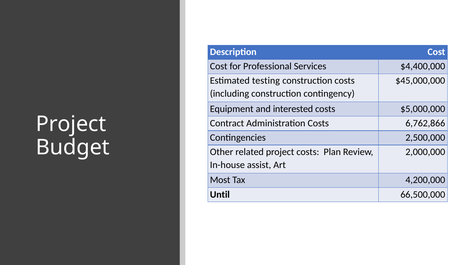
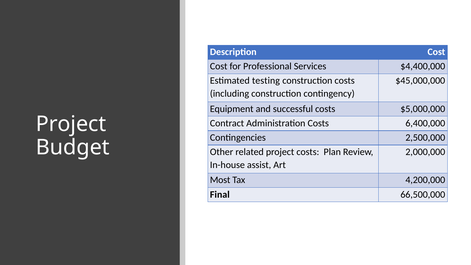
interested: interested -> successful (293, 109)
6,762,866: 6,762,866 -> 6,400,000 (425, 123)
Until: Until -> Final (220, 194)
